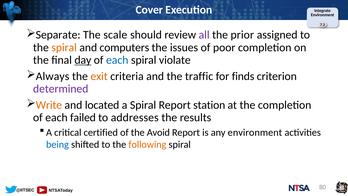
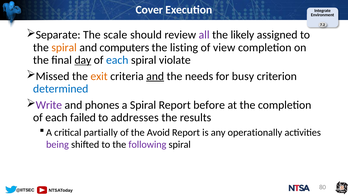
prior: prior -> likely (242, 35)
issues: issues -> listing (184, 47)
poor: poor -> view (224, 47)
Always: Always -> Missed (53, 76)
and underline: none -> present (155, 76)
traffic: traffic -> needs (199, 76)
finds: finds -> busy (243, 76)
determined colour: purple -> blue (61, 89)
Write colour: orange -> purple (49, 105)
located: located -> phones (102, 105)
station: station -> before (209, 105)
certified: certified -> partially (101, 132)
any environment: environment -> operationally (255, 132)
being colour: blue -> purple (57, 144)
following colour: orange -> purple (147, 144)
